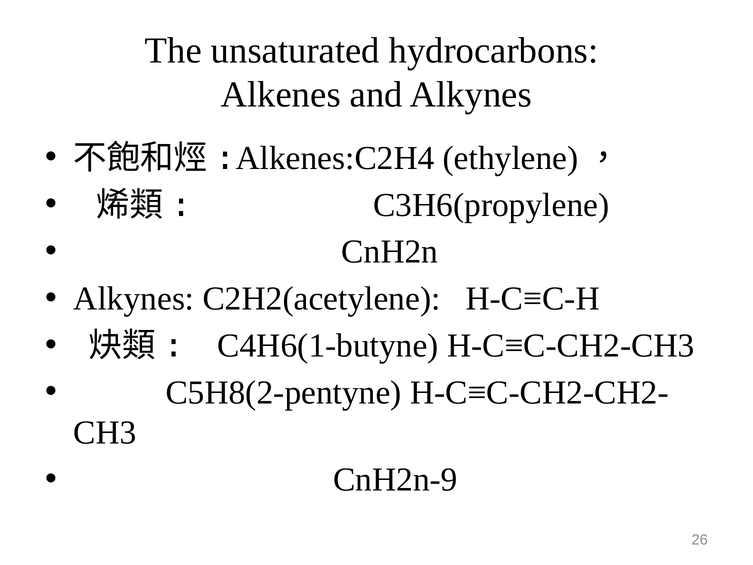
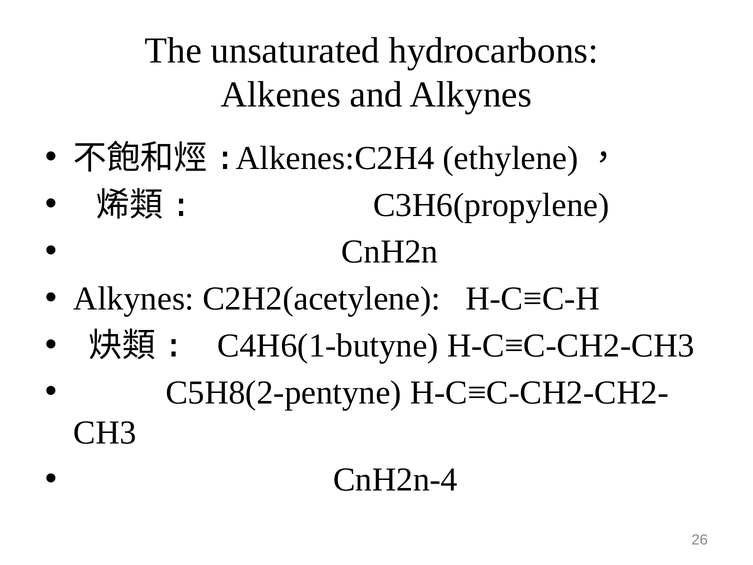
CnH2n-9: CnH2n-9 -> CnH2n-4 (395, 480)
